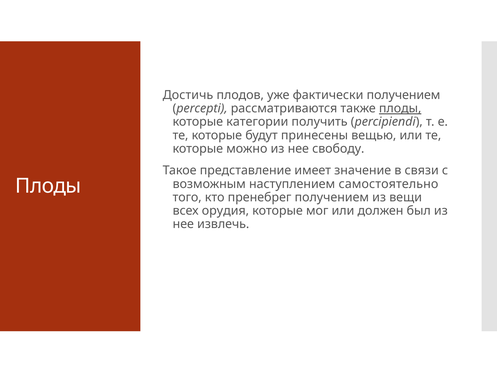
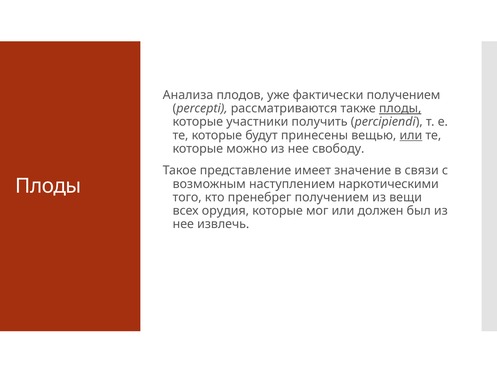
Достичь: Достичь -> Анализа (188, 95)
категории: категории -> участники (257, 122)
или underline: none -> present (411, 135)
самостоятельно: самостоятельно -> наркотическими (389, 184)
